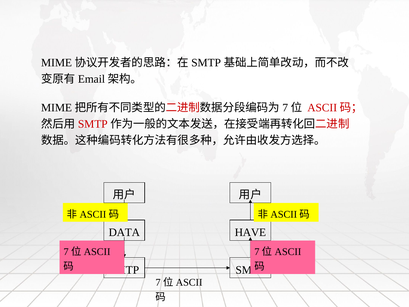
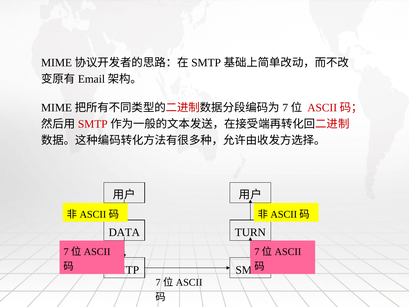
HAVE: HAVE -> TURN (250, 232)
